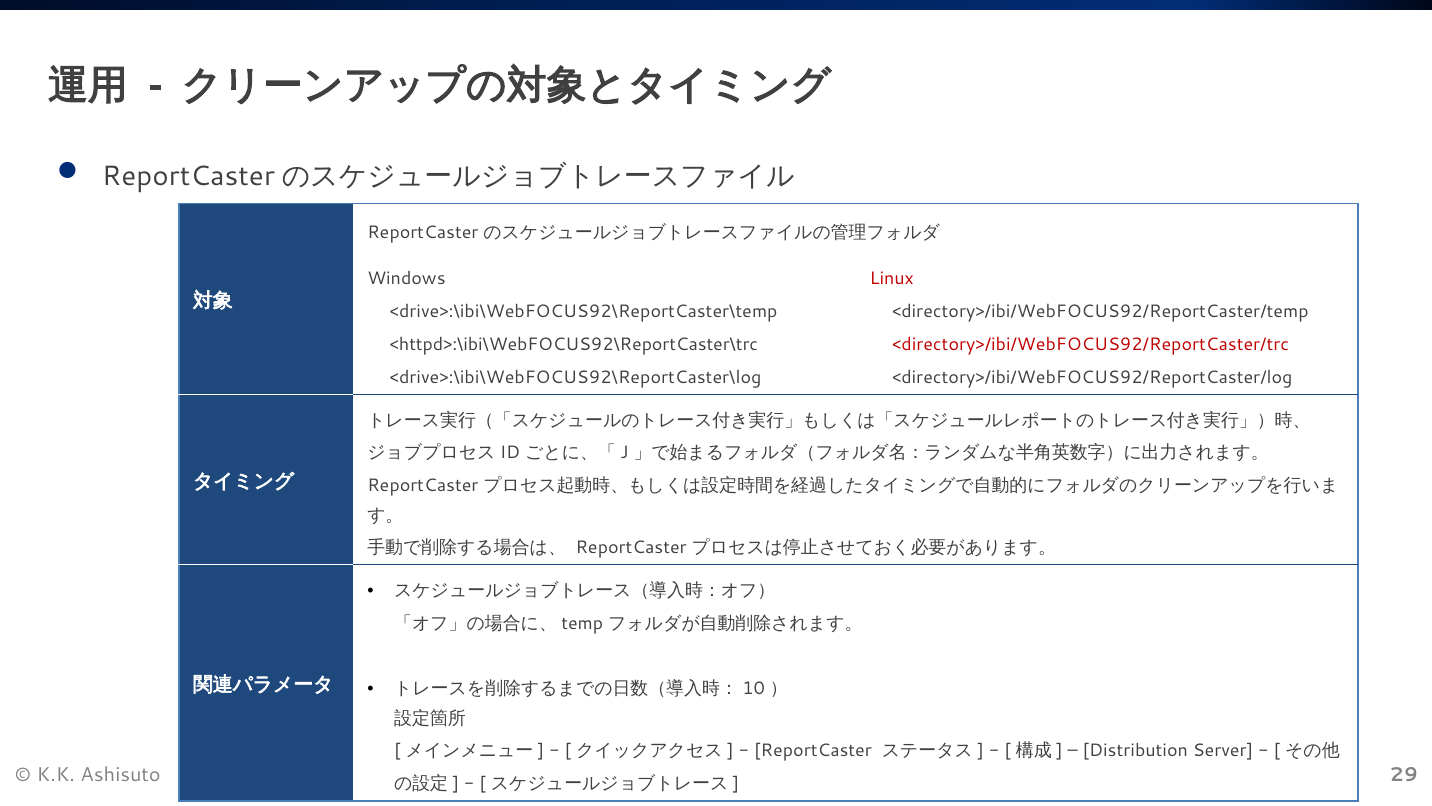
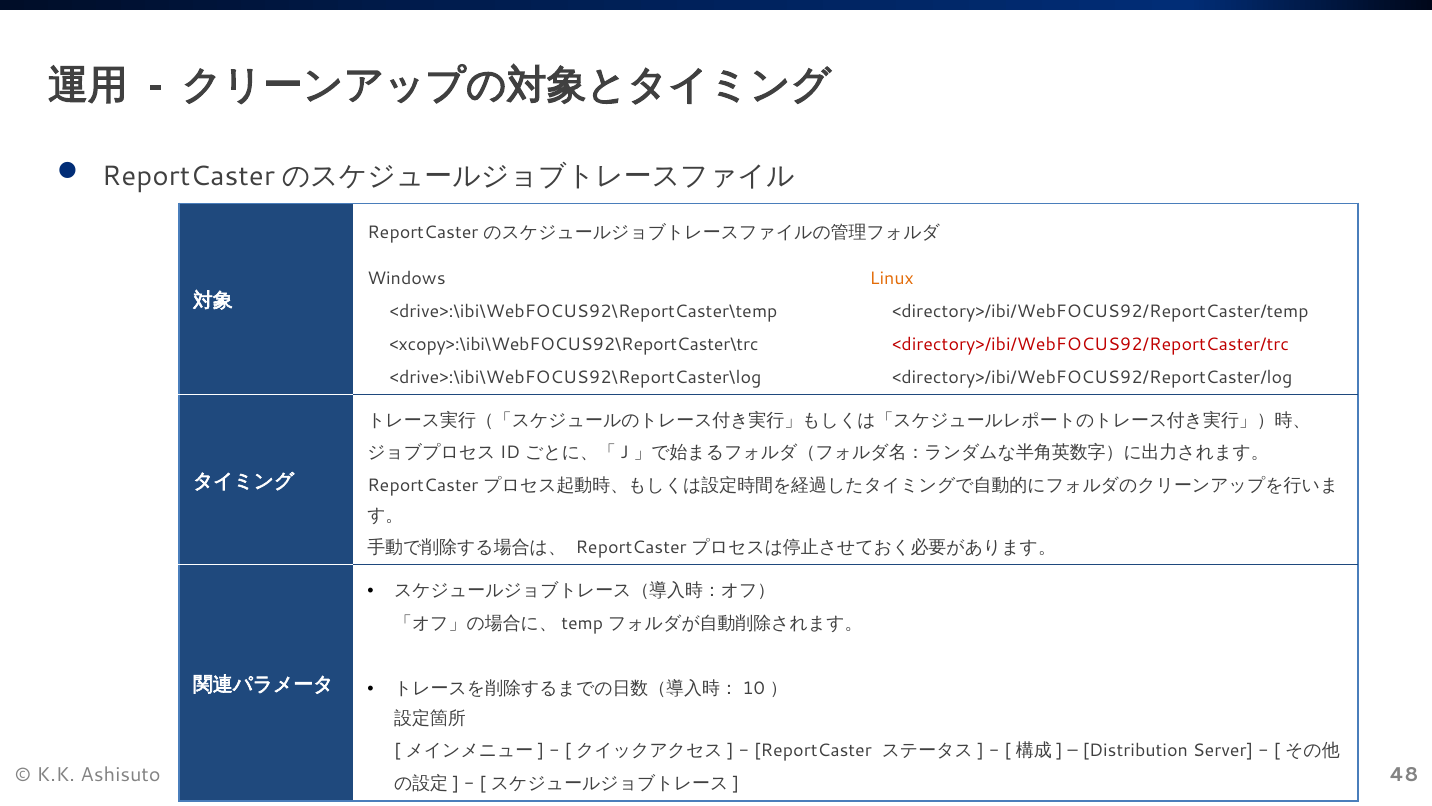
Linux colour: red -> orange (892, 279)
<httpd>:\ibi\WebFOCUS92\ReportCaster\trc: <httpd>:\ibi\WebFOCUS92\ReportCaster\trc -> <xcopy>:\ibi\WebFOCUS92\ReportCaster\trc (574, 344)
29: 29 -> 48 (1404, 775)
